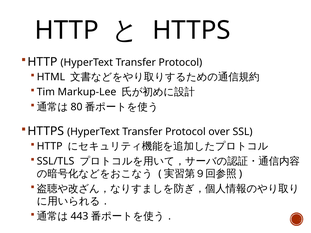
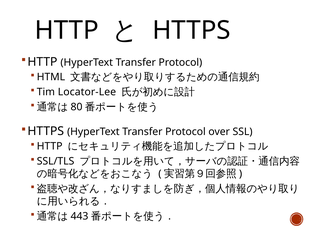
Markup-Lee: Markup-Lee -> Locator-Lee (87, 92)
